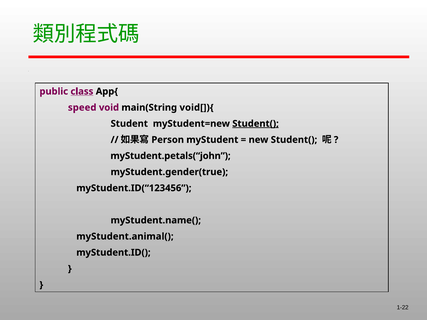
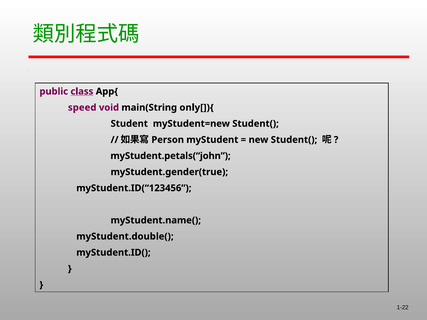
void[]){: void[]){ -> only[]){ (197, 108)
Student( underline: present -> none (256, 124)
myStudent.animal(: myStudent.animal( -> myStudent.double( (125, 237)
